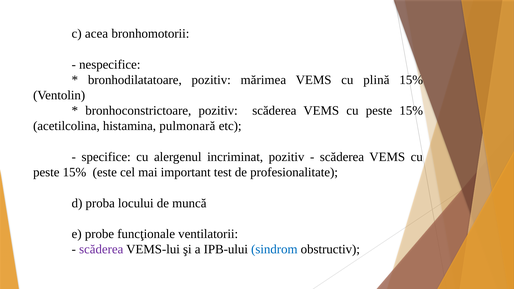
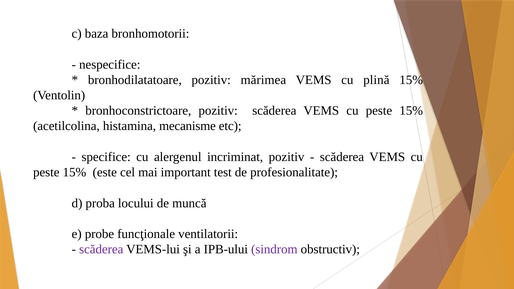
acea: acea -> baza (97, 34)
pulmonară: pulmonară -> mecanisme (187, 126)
sindrom colour: blue -> purple (274, 250)
